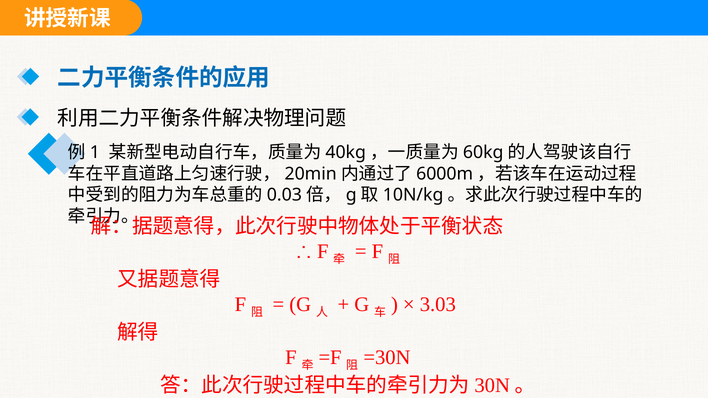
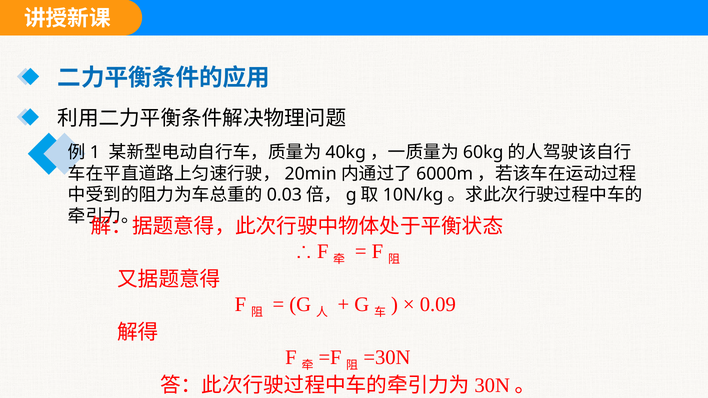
3.03: 3.03 -> 0.09 (438, 305)
